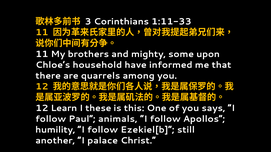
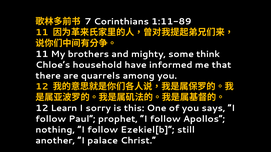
3: 3 -> 7 (88, 22)
1:11-33: 1:11-33 -> 1:11-89 (171, 22)
upon: upon -> think (208, 54)
these: these -> sorry (98, 108)
animals: animals -> prophet (118, 119)
humility: humility -> nothing (55, 130)
